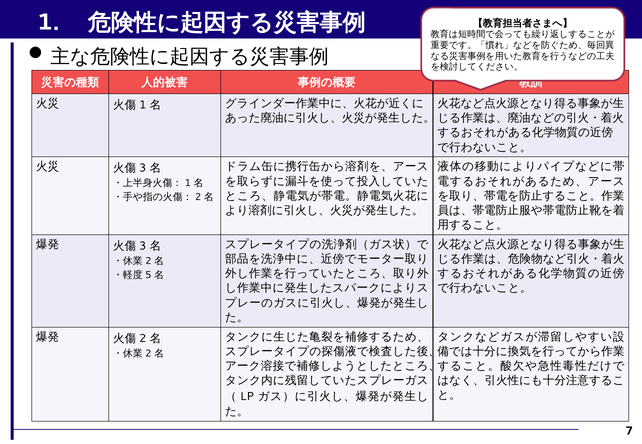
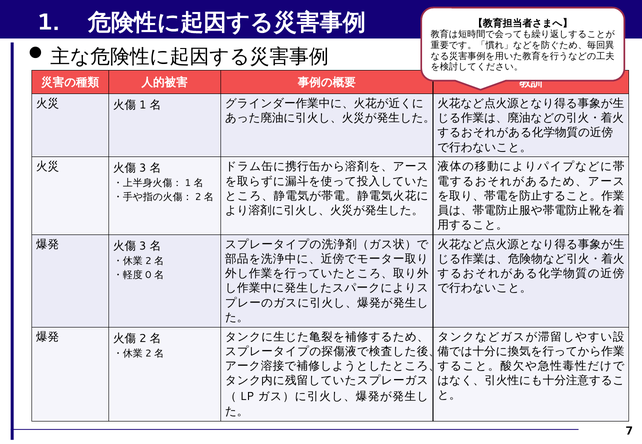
5: 5 -> 0 (148, 275)
